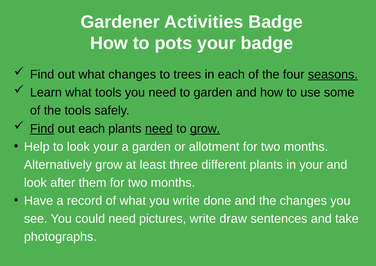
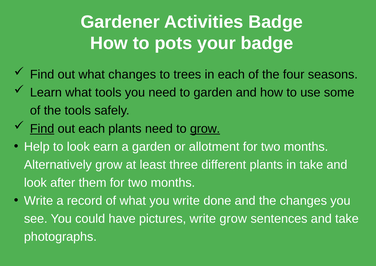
seasons underline: present -> none (333, 75)
need underline: present -> none (159, 129)
look your: your -> earn (106, 147)
in your: your -> take (311, 165)
Have: Have -> Write (39, 201)
could need: need -> have (122, 219)
write draw: draw -> grow (233, 219)
